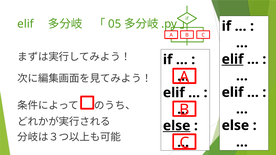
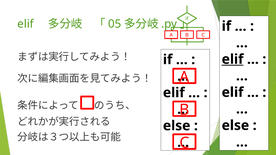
else underline: present -> none (177, 126)
